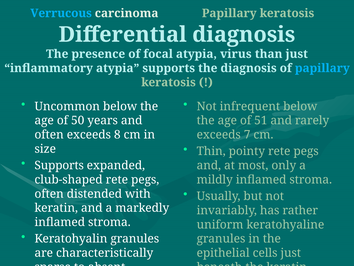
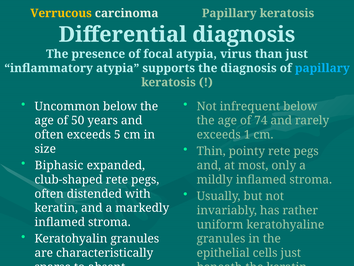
Verrucous colour: light blue -> yellow (61, 13)
51: 51 -> 74 (261, 120)
8: 8 -> 5 (117, 135)
7: 7 -> 1 (247, 135)
Supports: Supports -> Biphasic (59, 165)
